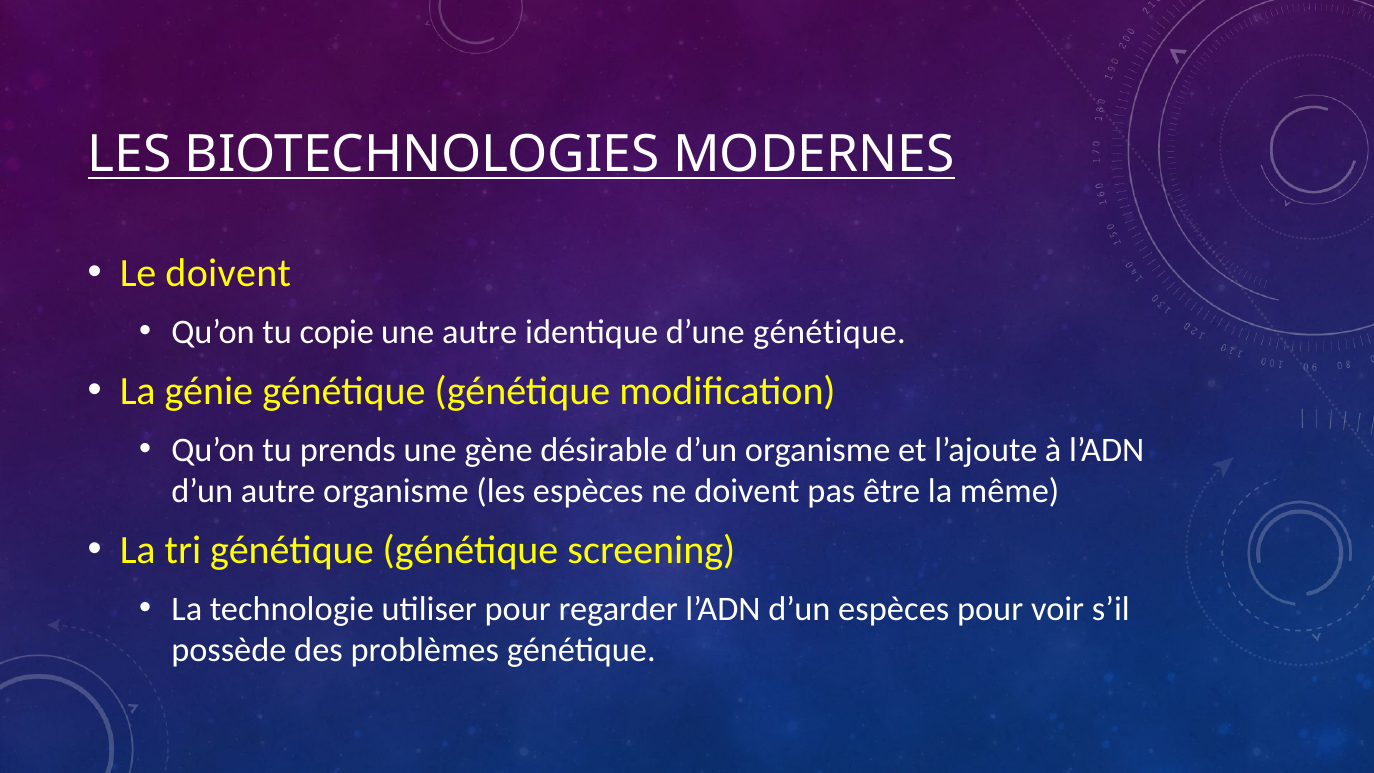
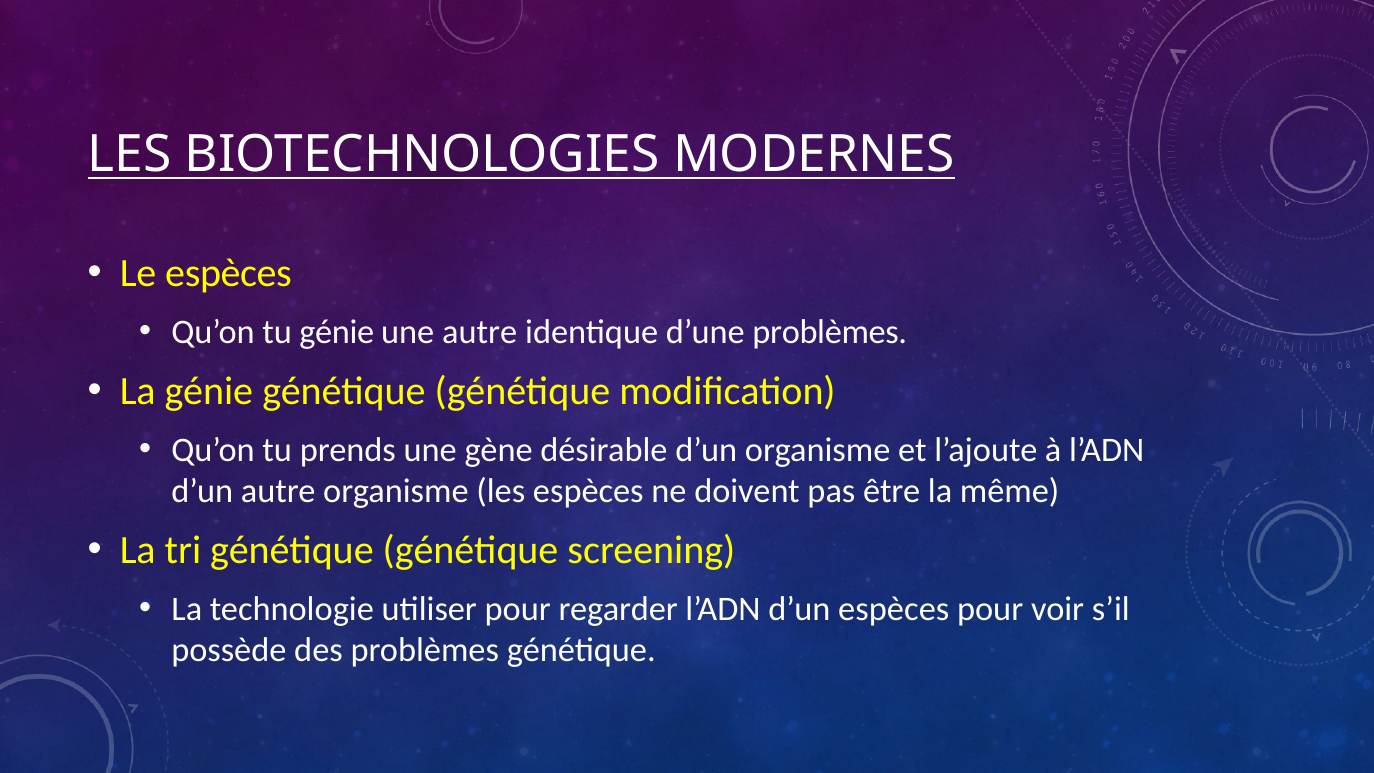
Le doivent: doivent -> espèces (229, 273)
tu copie: copie -> génie (337, 332)
d’une génétique: génétique -> problèmes (830, 332)
